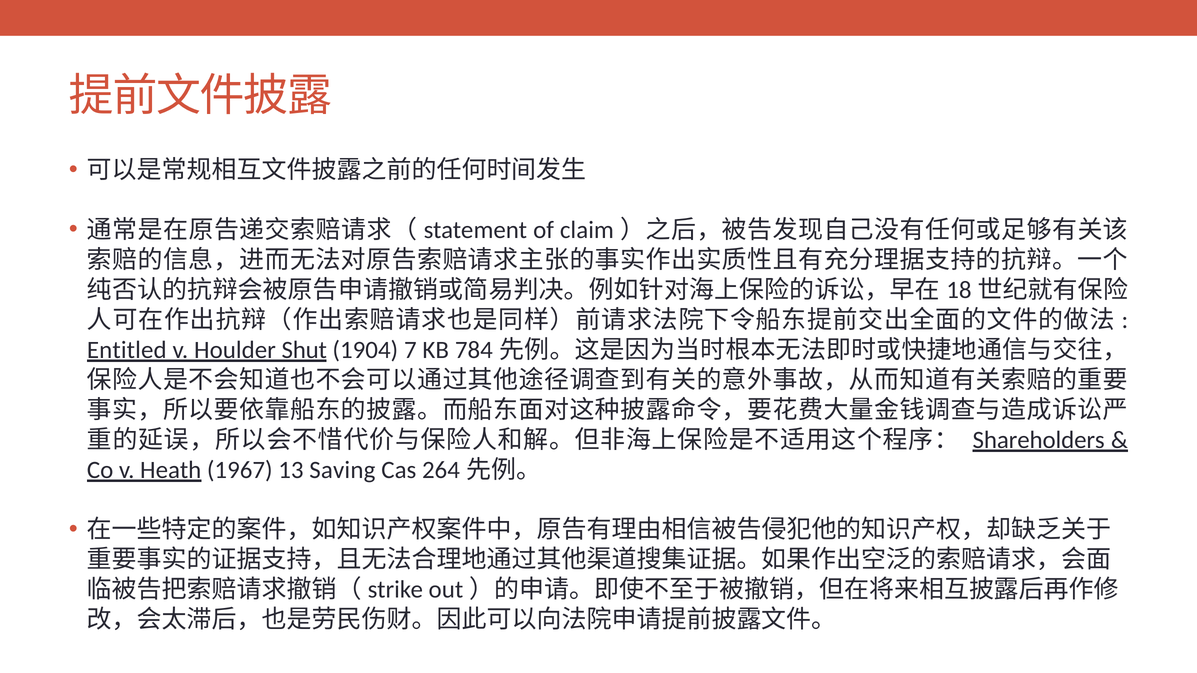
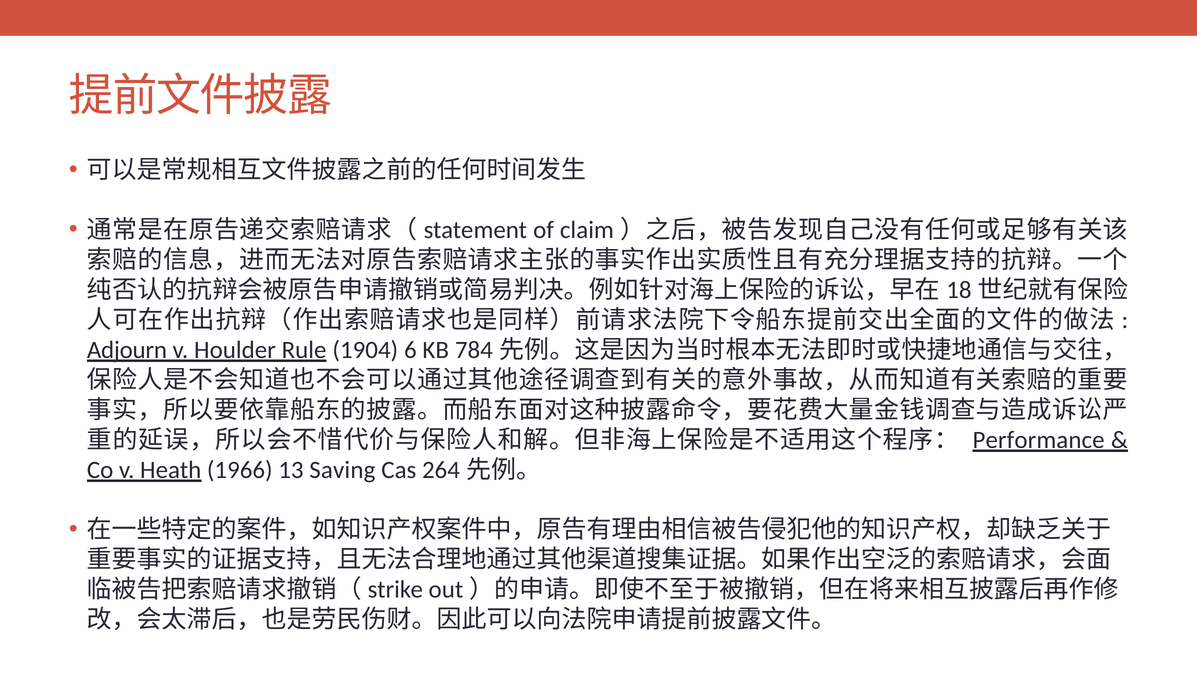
Entitled: Entitled -> Adjourn (127, 350)
Shut: Shut -> Rule (304, 350)
7: 7 -> 6 (410, 350)
Shareholders: Shareholders -> Performance (1039, 440)
1967: 1967 -> 1966 (240, 470)
